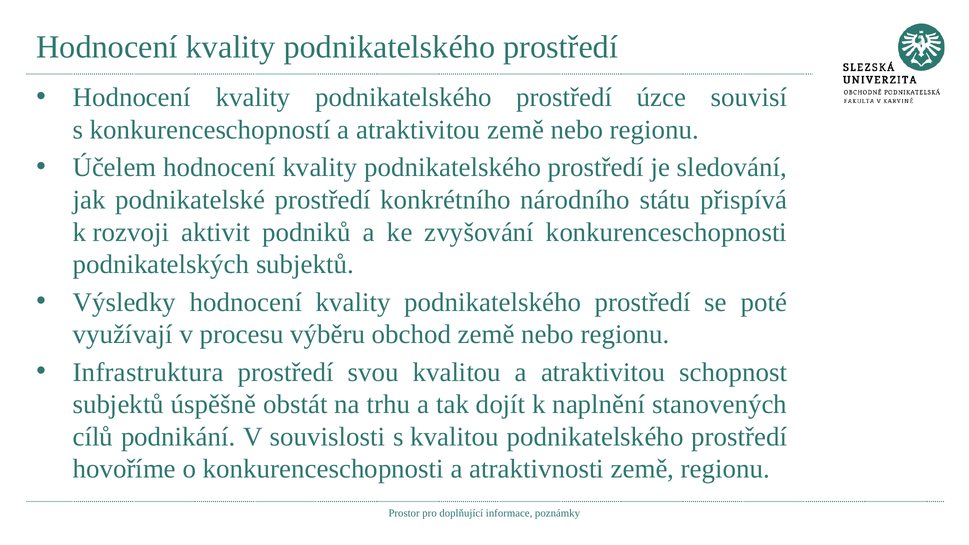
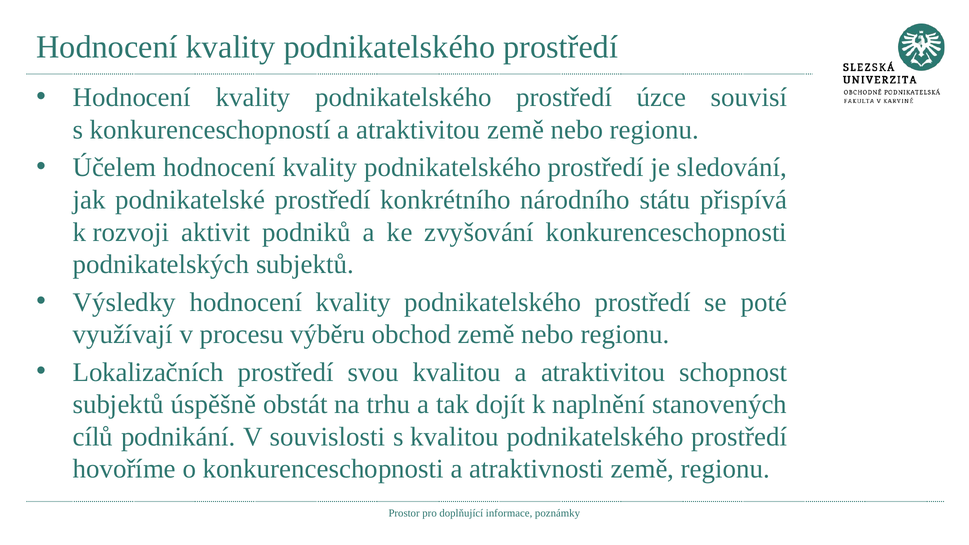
Infrastruktura: Infrastruktura -> Lokalizačních (148, 372)
